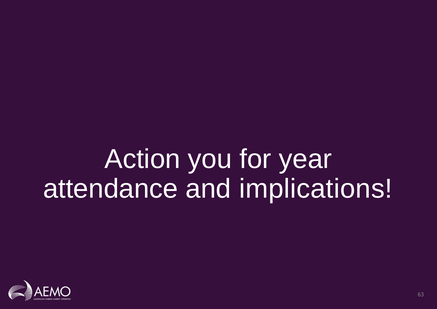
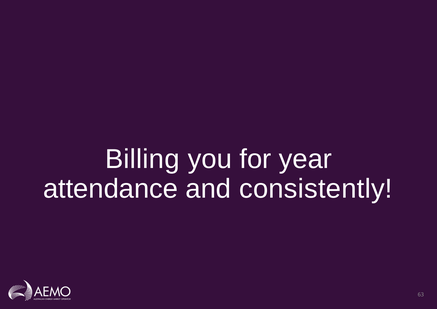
Action: Action -> Billing (142, 159)
implications: implications -> consistently (316, 189)
